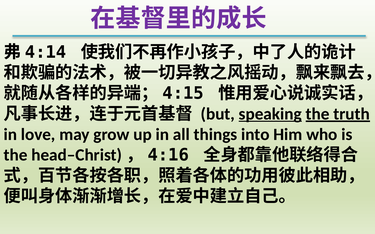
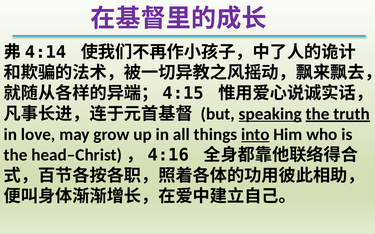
into underline: none -> present (255, 135)
